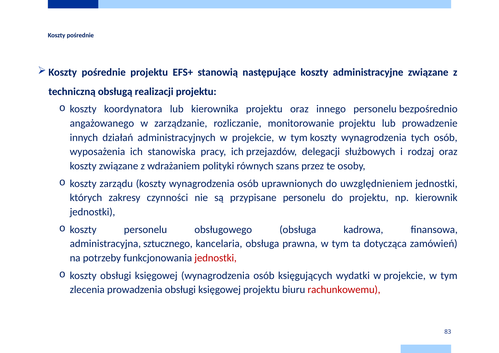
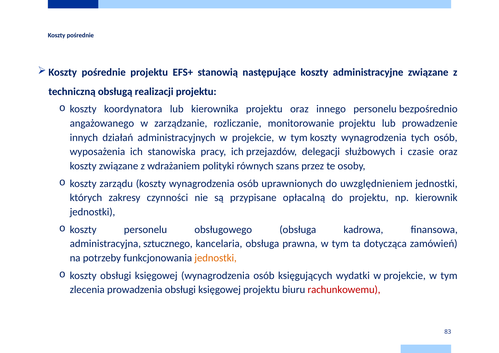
rodzaj: rodzaj -> czasie (421, 152)
przypisane personelu: personelu -> opłacalną (304, 198)
jednostki colour: red -> orange (216, 258)
